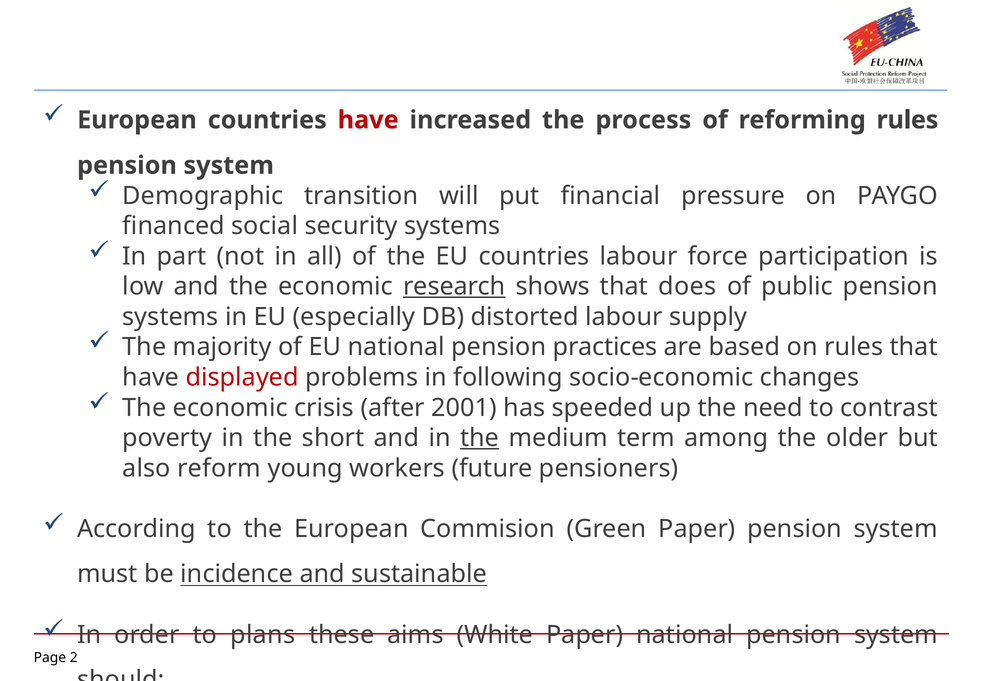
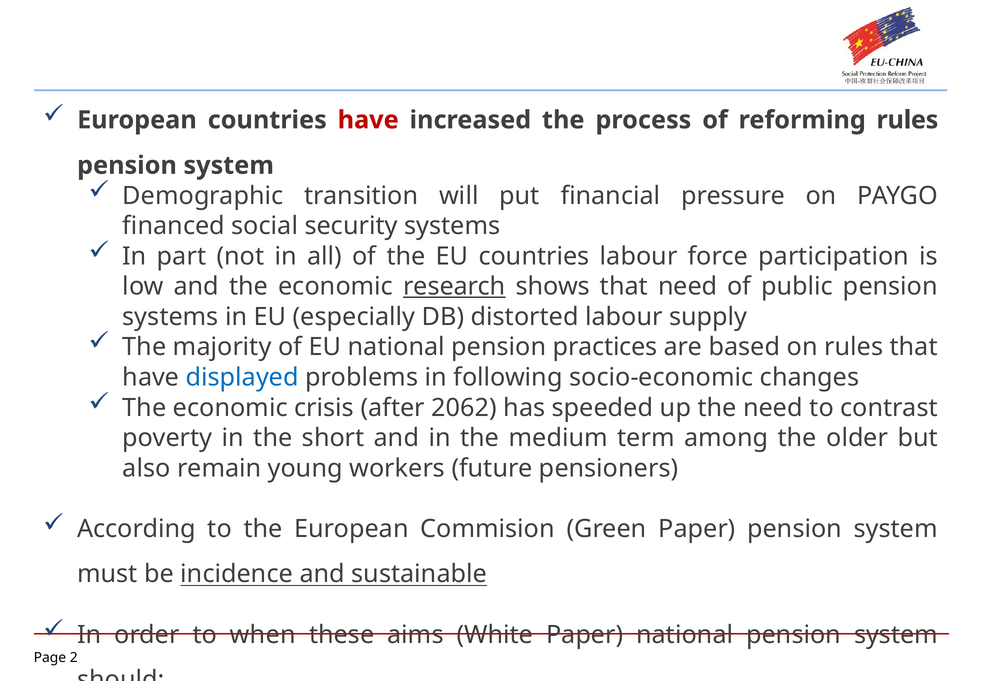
that does: does -> need (688, 286)
displayed colour: red -> blue (242, 377)
2001: 2001 -> 2062 (464, 407)
the underline: present -> none (480, 438)
reform: reform -> remain (219, 468)
plans: plans -> when (263, 634)
